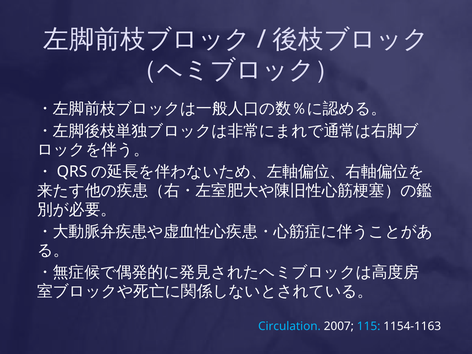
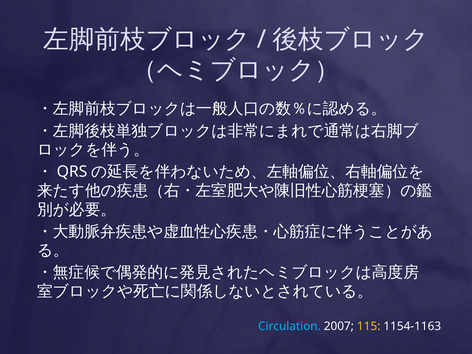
115 colour: light blue -> yellow (369, 326)
